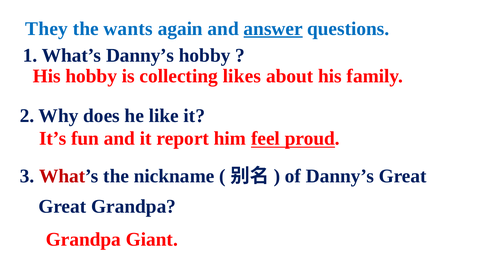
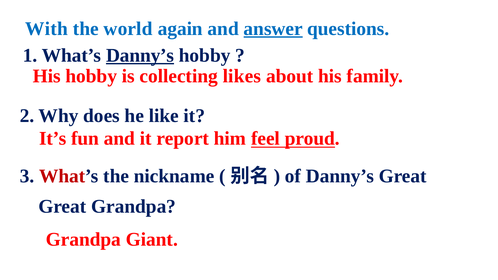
They: They -> With (47, 29)
wants: wants -> world (128, 29)
Danny’s underline: none -> present (140, 55)
